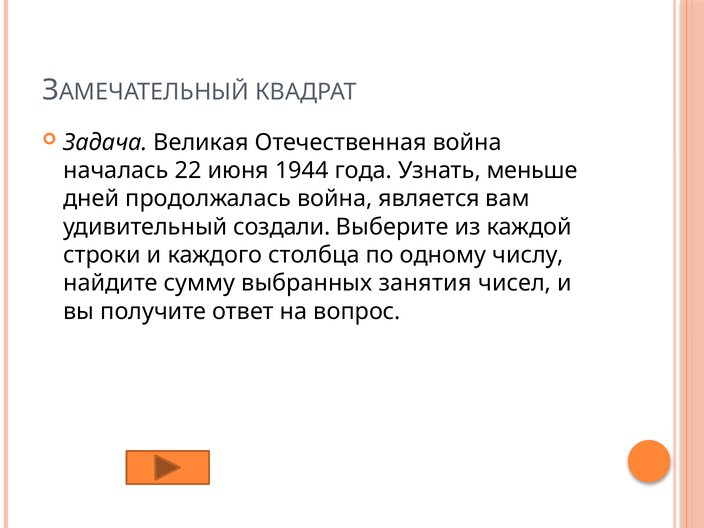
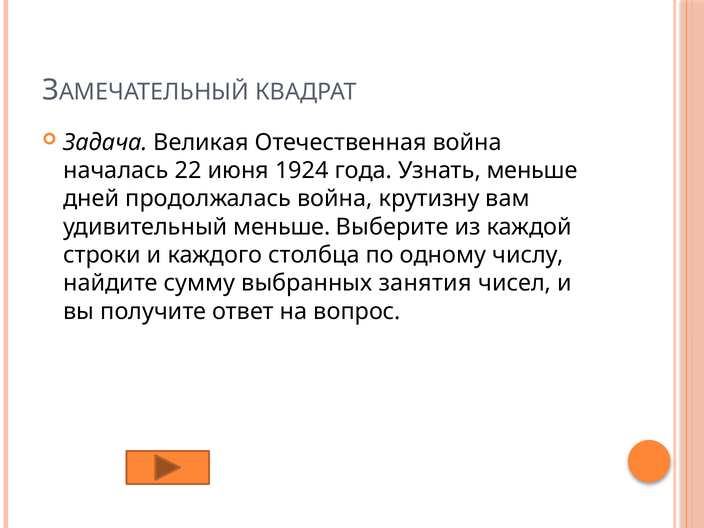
1944: 1944 -> 1924 (302, 171)
является: является -> крутизну (429, 199)
удивительный создали: создали -> меньше (282, 227)
